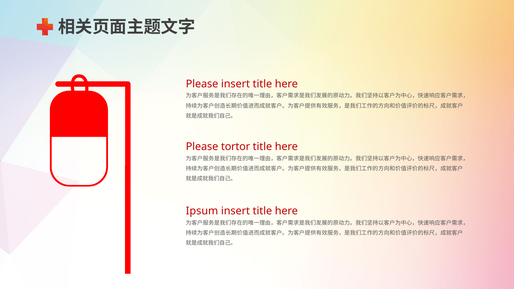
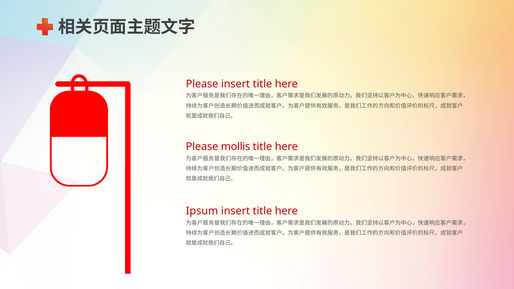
tortor: tortor -> mollis (236, 147)
